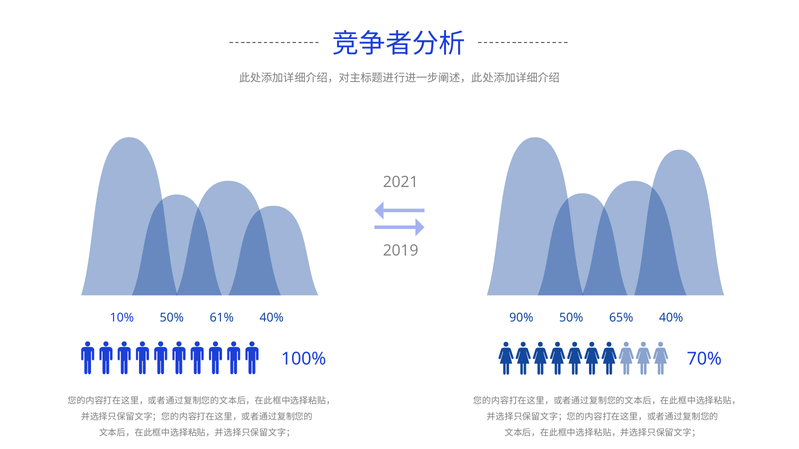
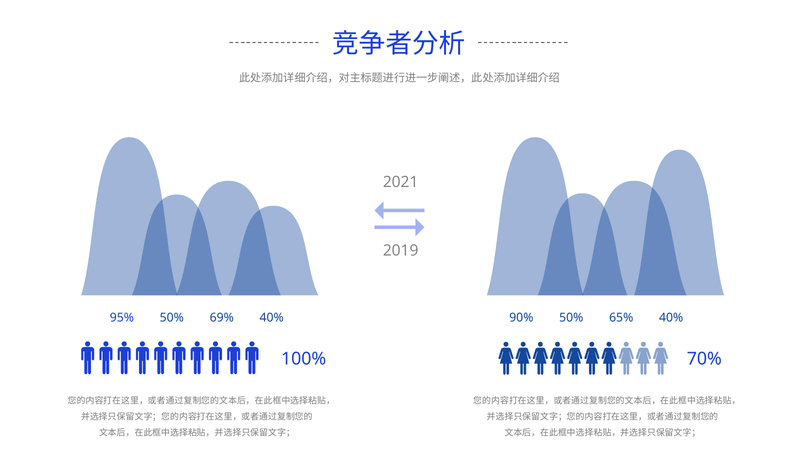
10%: 10% -> 95% (122, 318)
61%: 61% -> 69% (222, 318)
